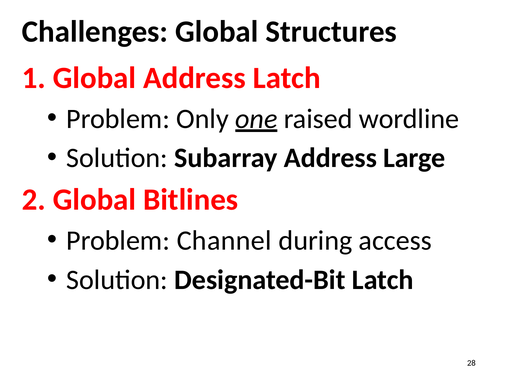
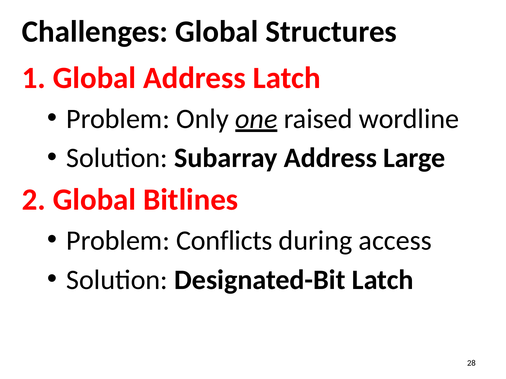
Channel: Channel -> Conflicts (224, 241)
